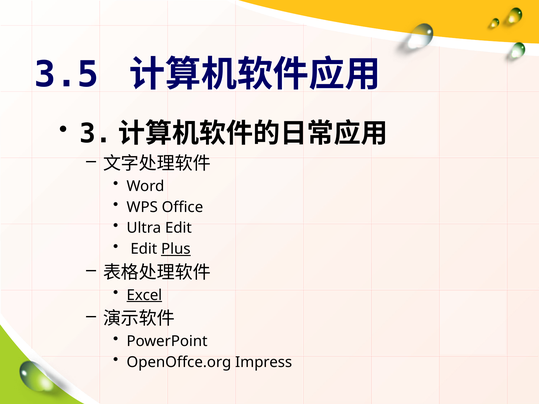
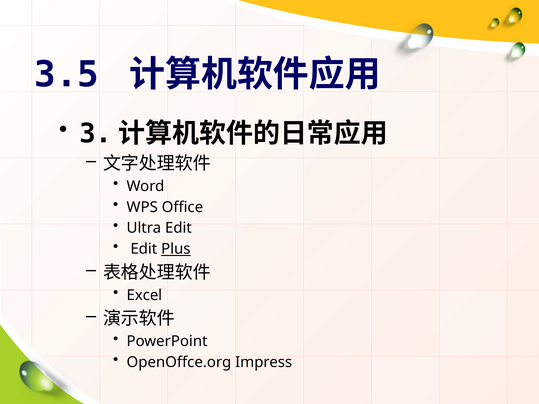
Excel underline: present -> none (144, 295)
